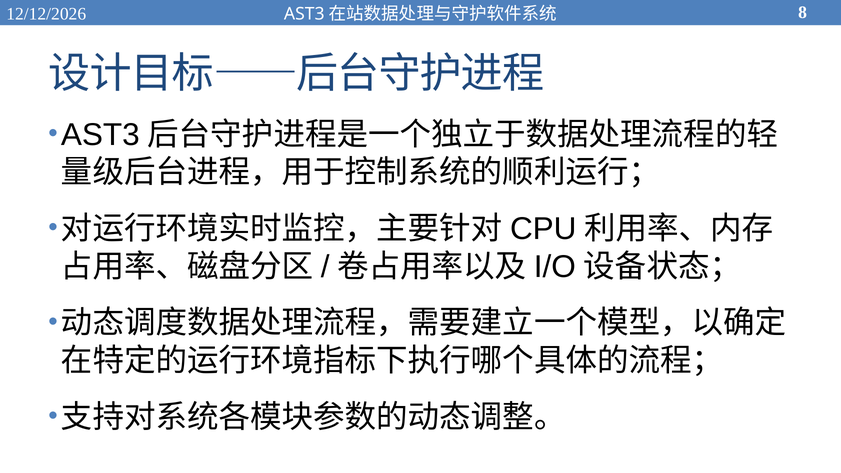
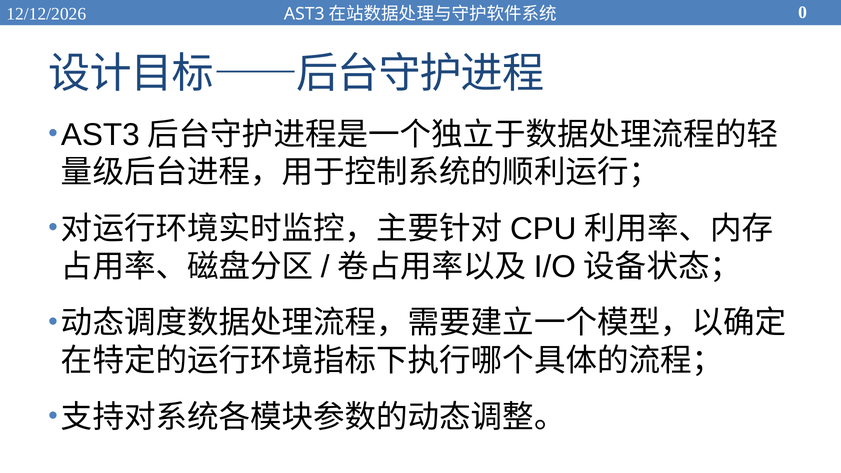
8: 8 -> 0 (803, 13)
